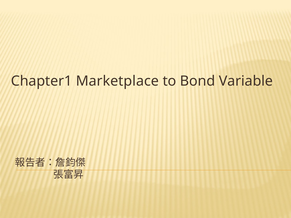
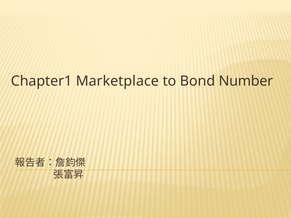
Variable: Variable -> Number (246, 81)
